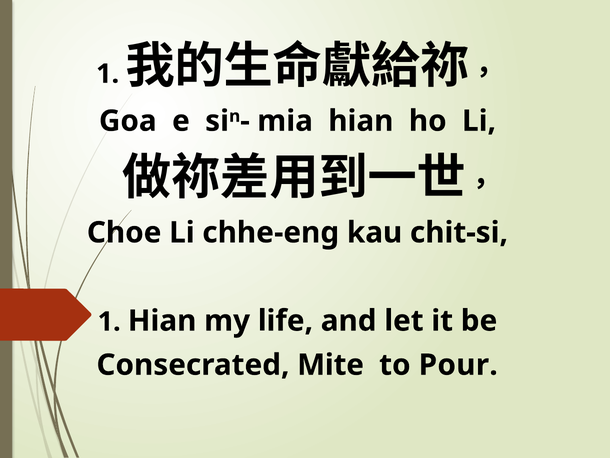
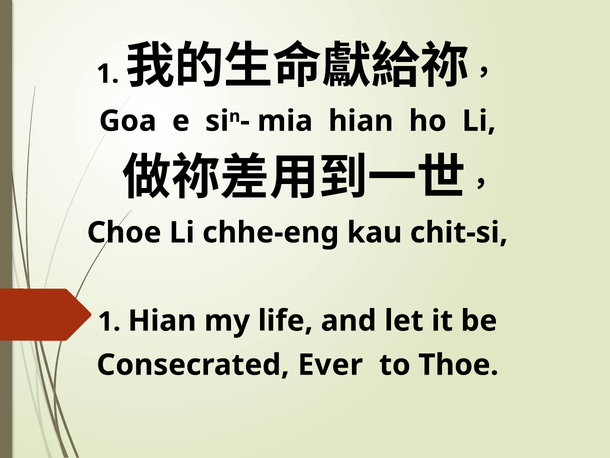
Mite: Mite -> Ever (330, 365)
Pour: Pour -> Thoe (458, 365)
